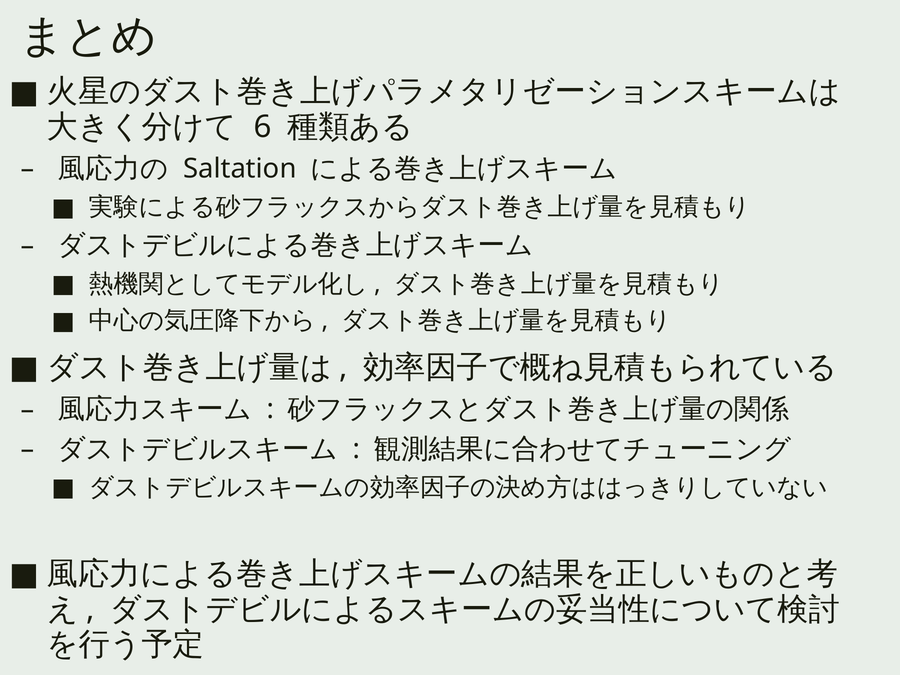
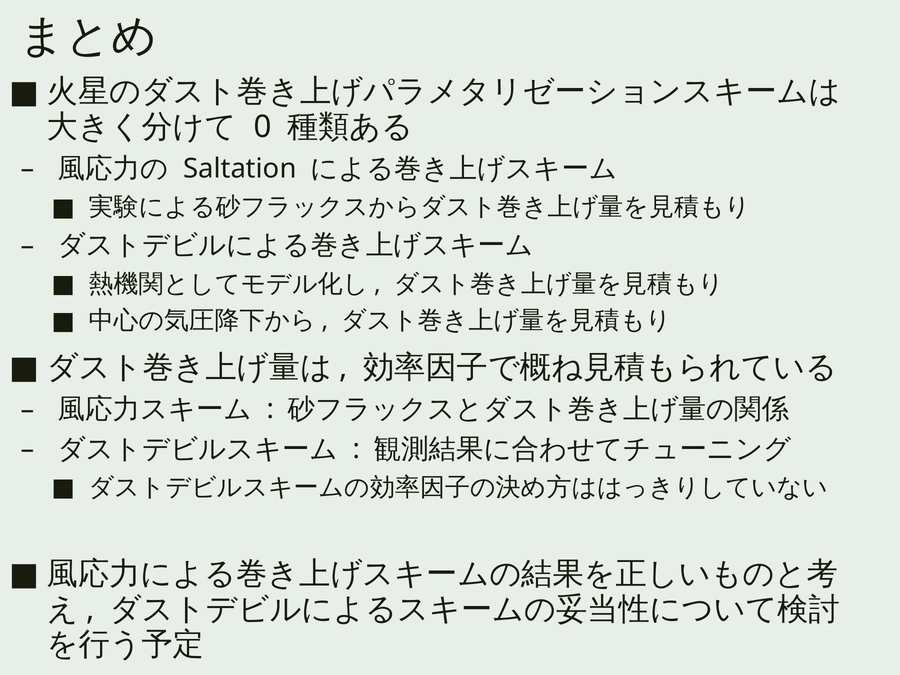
6: 6 -> 0 (263, 127)
